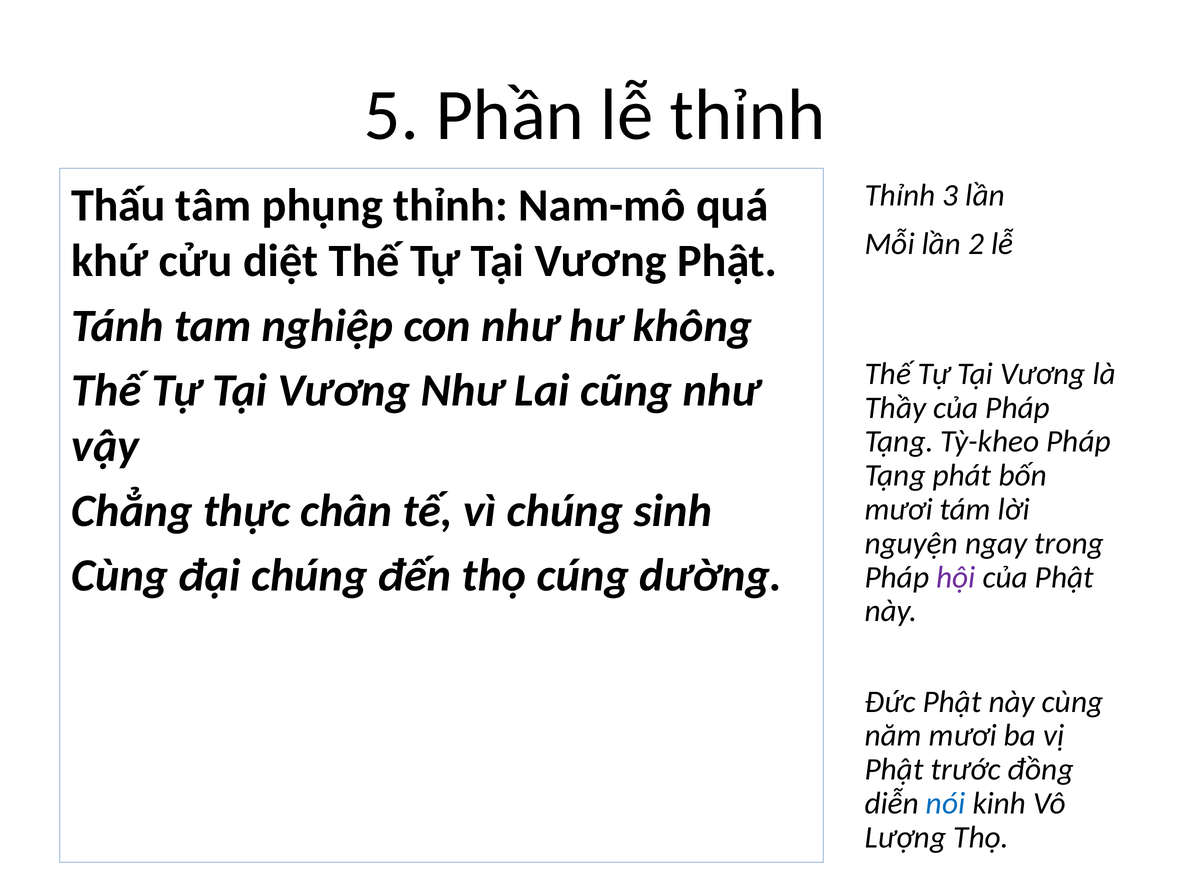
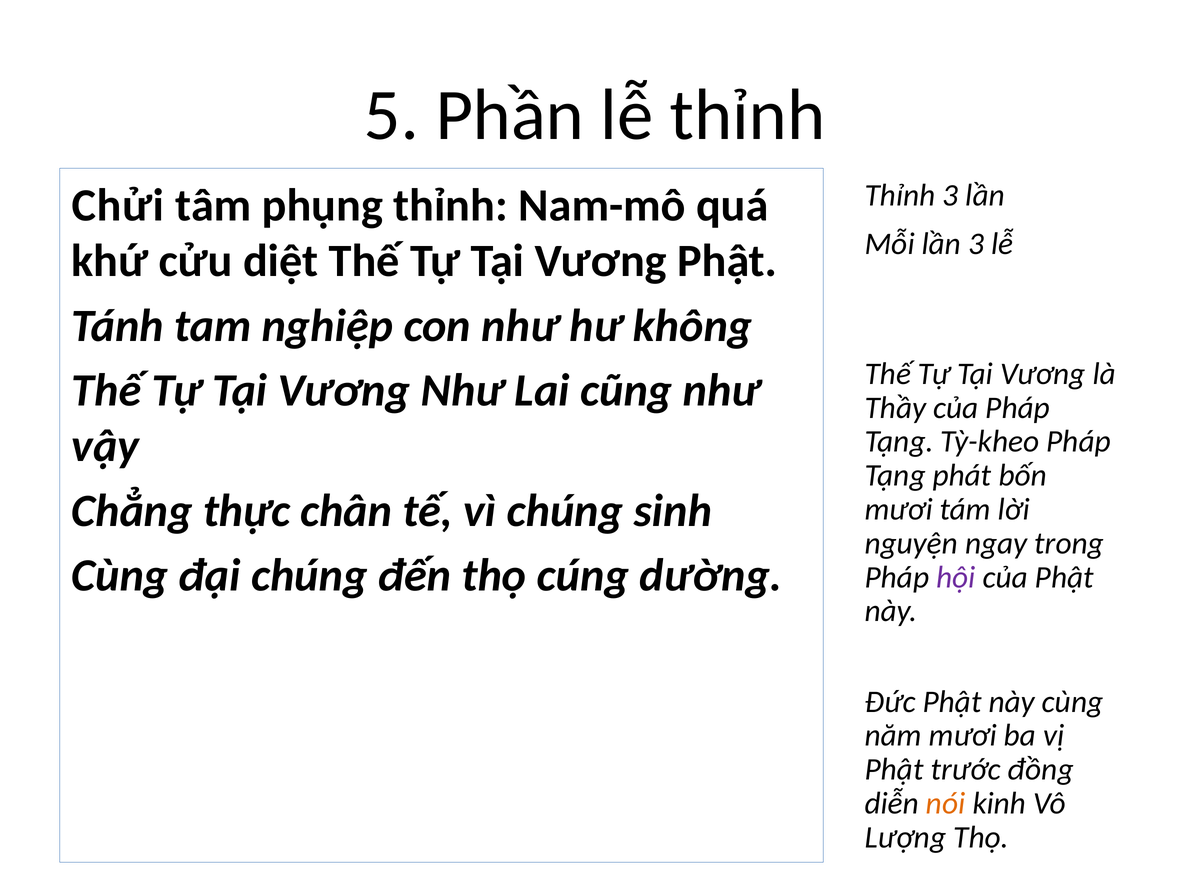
Thấu: Thấu -> Chửi (118, 206)
lần 2: 2 -> 3 (976, 244)
nói colour: blue -> orange (946, 804)
